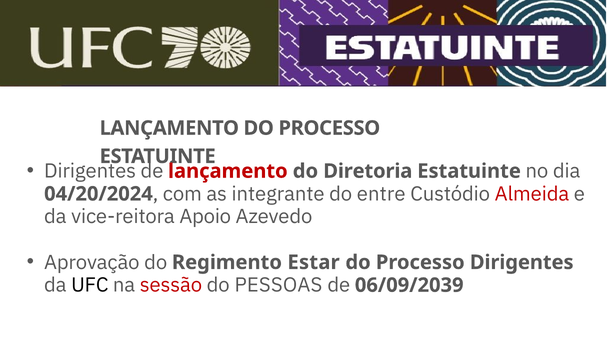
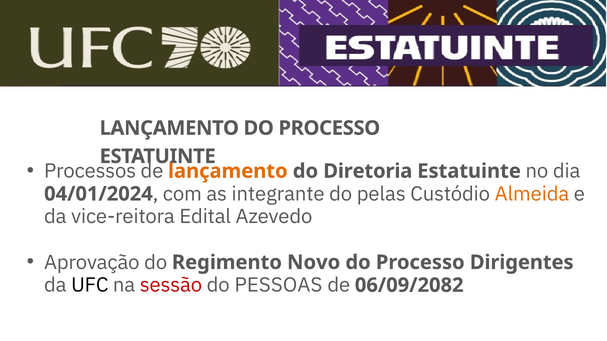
Dirigentes: Dirigentes -> Processos (90, 171)
lançamento colour: red -> orange (228, 171)
04/20/2024: 04/20/2024 -> 04/01/2024 (98, 194)
entre: entre -> pelas (381, 194)
Almeida colour: red -> orange (532, 194)
Apoio: Apoio -> Edital (205, 217)
Estar: Estar -> Novo (314, 263)
06/09/2039: 06/09/2039 -> 06/09/2082 (409, 286)
